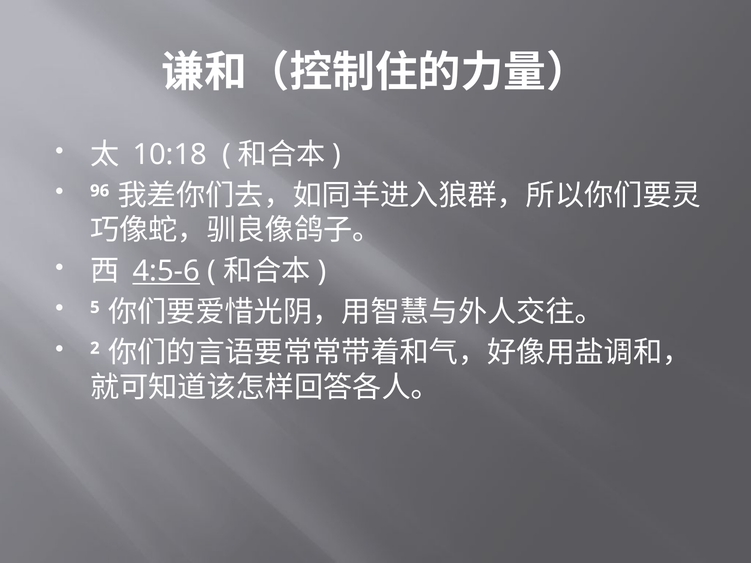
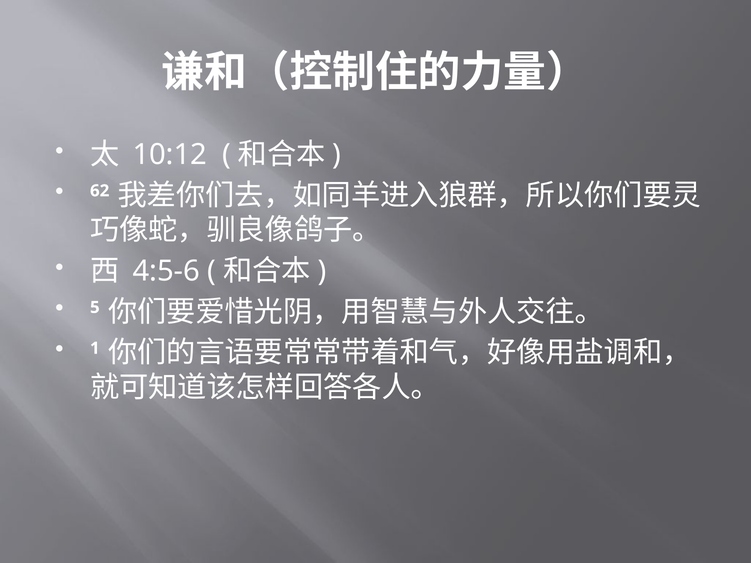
10:18: 10:18 -> 10:12 (170, 155)
96: 96 -> 62 (100, 191)
4:5-6 underline: present -> none (166, 271)
2: 2 -> 1 (95, 348)
